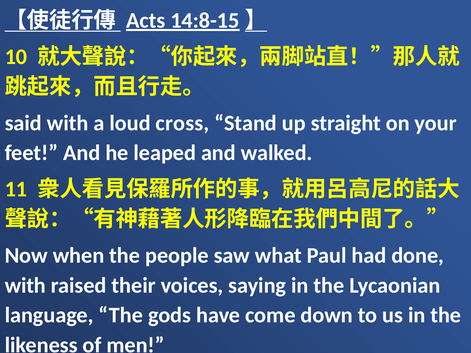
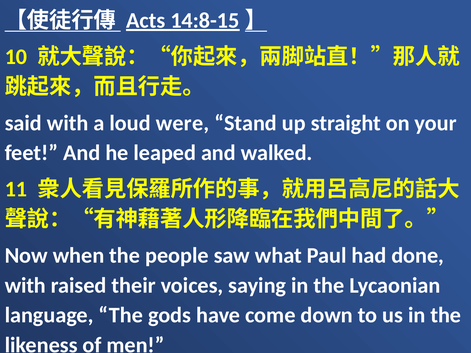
cross: cross -> were (182, 123)
